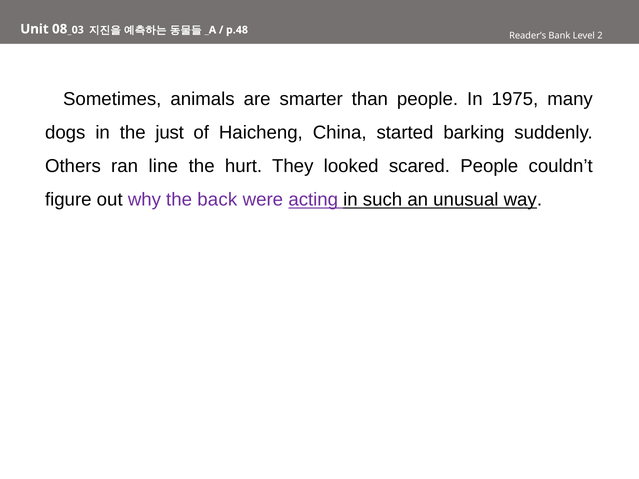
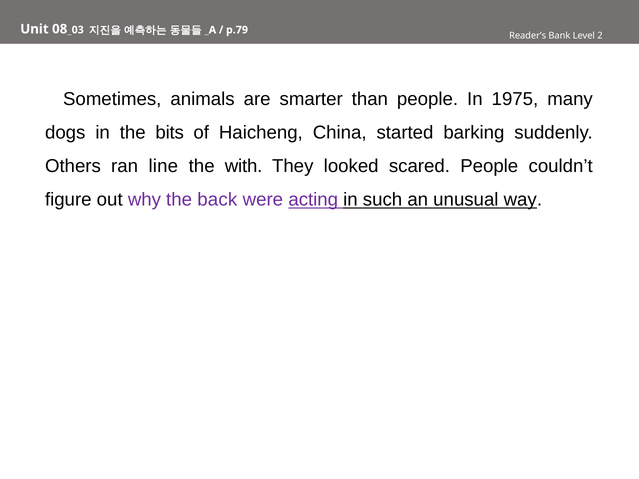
p.48: p.48 -> p.79 (237, 30)
just: just -> bits (170, 133)
hurt: hurt -> with (244, 166)
